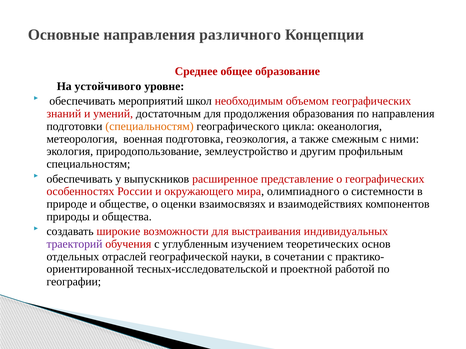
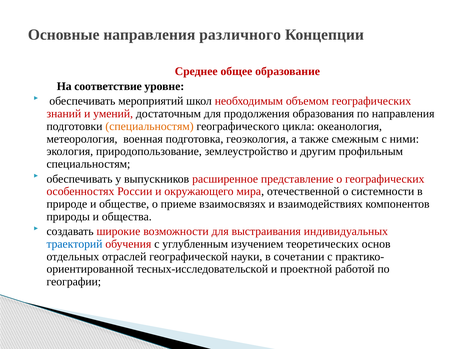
устойчивого: устойчивого -> соответствие (108, 86)
олимпиадного: олимпиадного -> отечественной (303, 192)
оценки: оценки -> приеме (179, 204)
траекторий colour: purple -> blue (74, 244)
